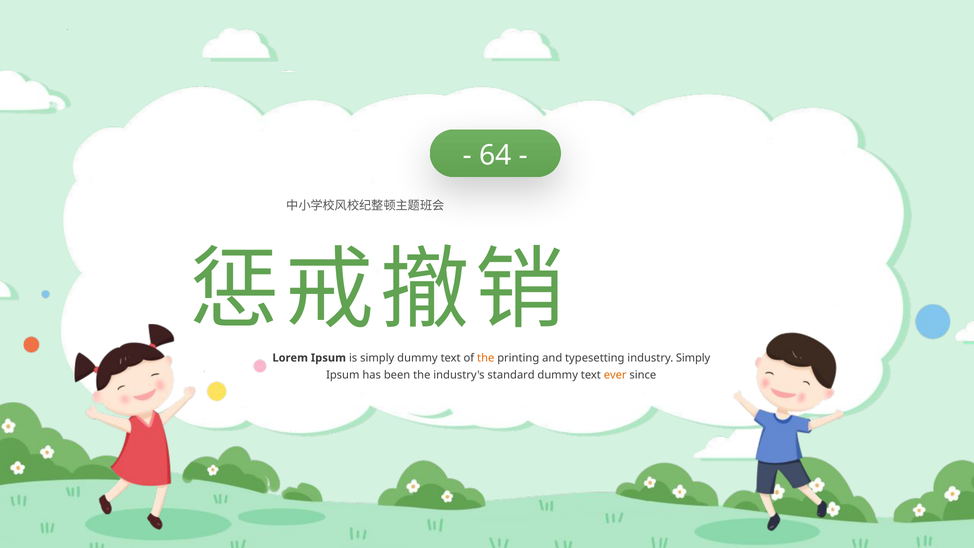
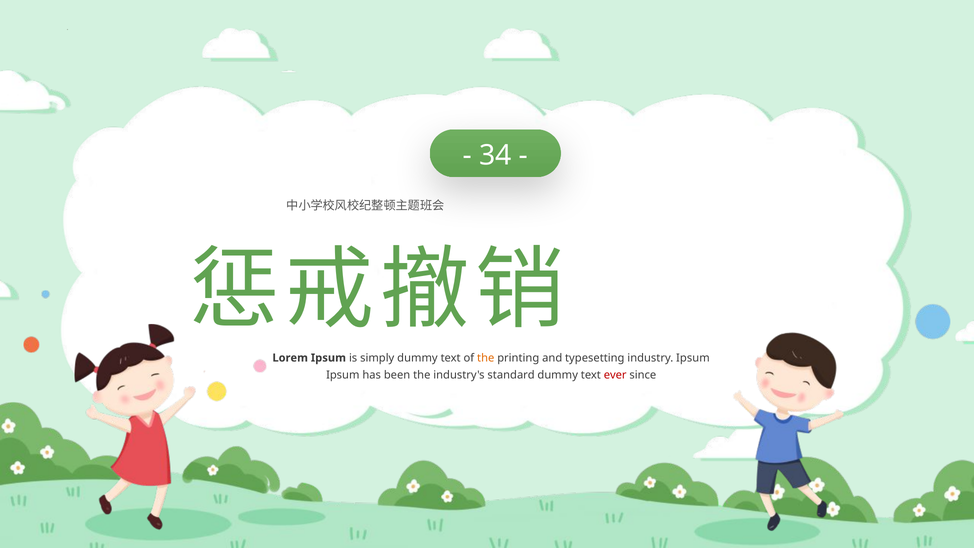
64: 64 -> 34 (495, 155)
industry Simply: Simply -> Ipsum (693, 358)
ever colour: orange -> red (615, 375)
